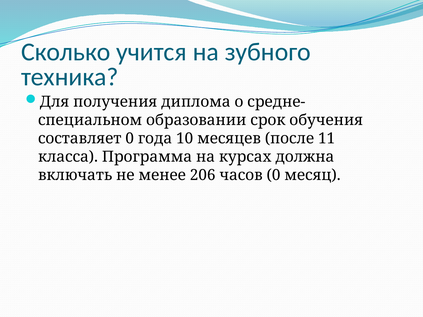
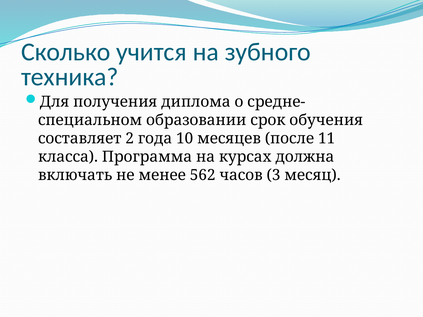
составляет 0: 0 -> 2 (130, 138)
206: 206 -> 562 (203, 175)
часов 0: 0 -> 3 (273, 175)
